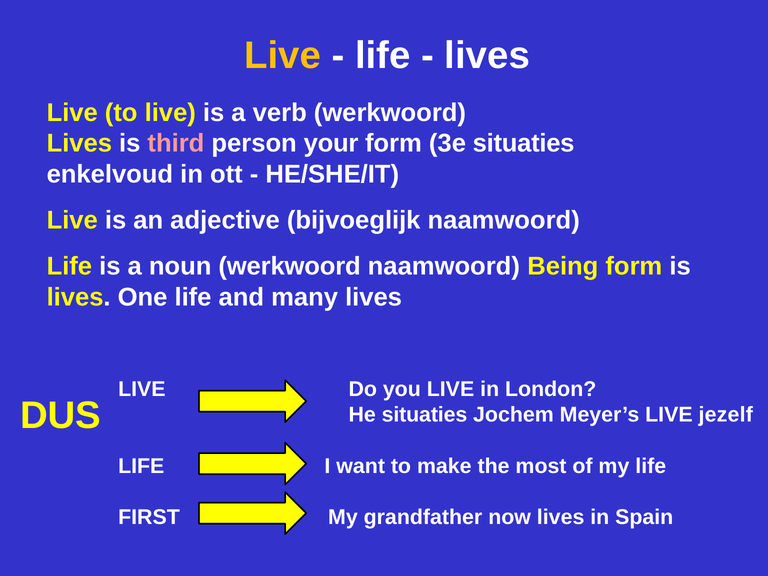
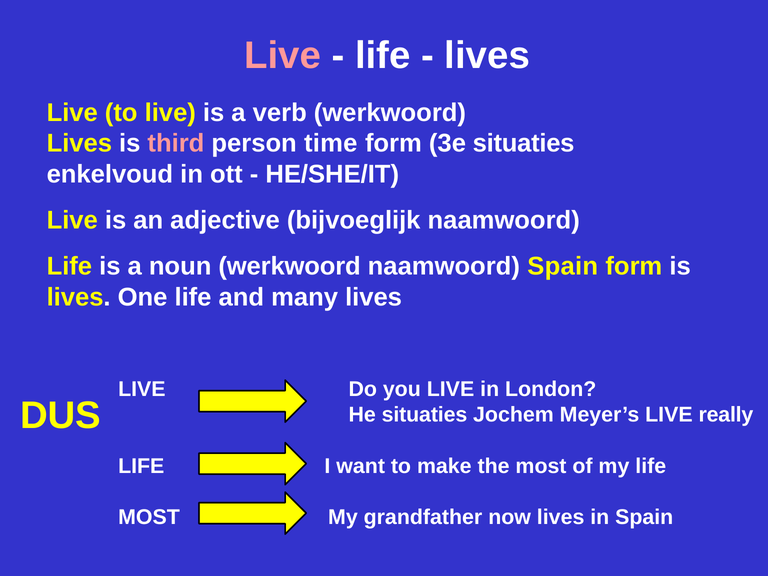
Live colour: yellow -> pink (283, 56)
your: your -> time (331, 144)
naamwoord Being: Being -> Spain (563, 266)
jezelf: jezelf -> really (726, 415)
FIRST: FIRST -> MOST (149, 517)
